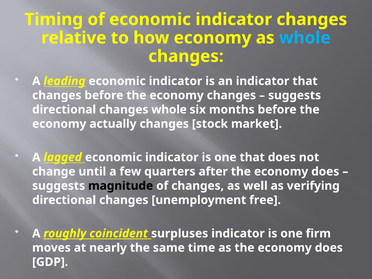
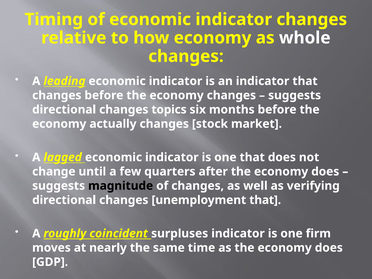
whole colour: light blue -> white (305, 38)
changes whole: whole -> topics (169, 110)
unemployment free: free -> that (265, 200)
